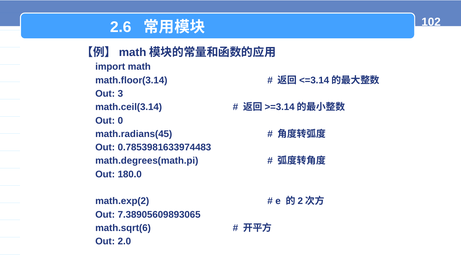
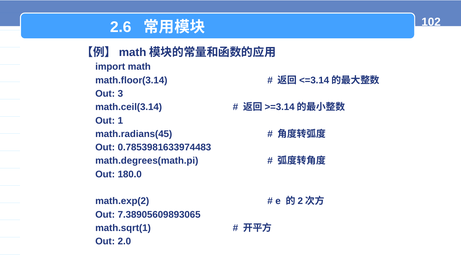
0: 0 -> 1 (120, 121)
math.sqrt(6: math.sqrt(6 -> math.sqrt(1 (123, 228)
